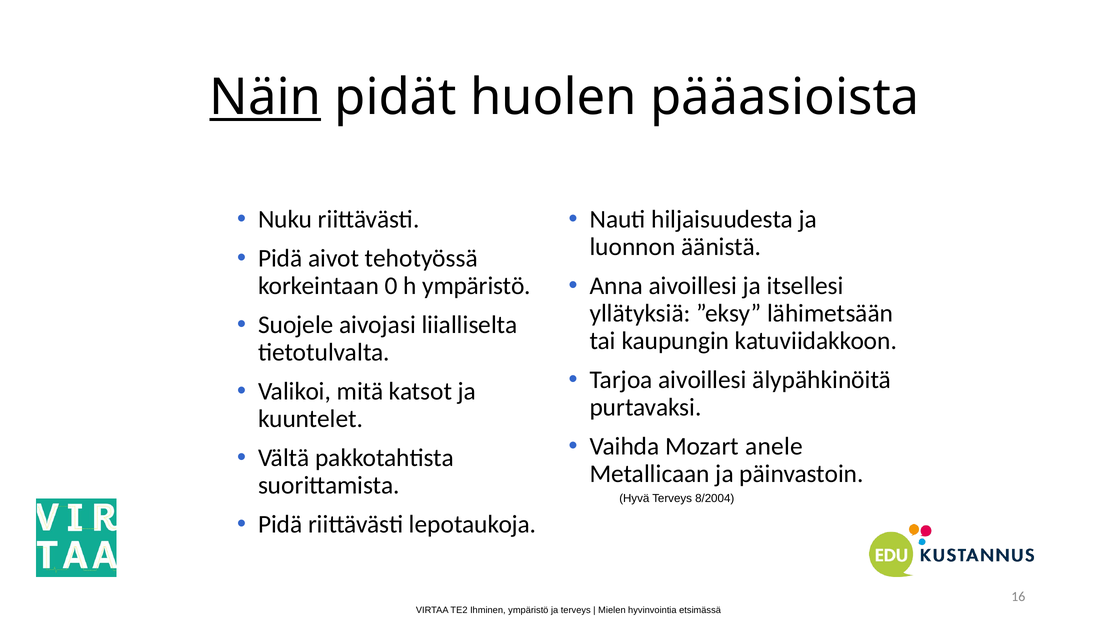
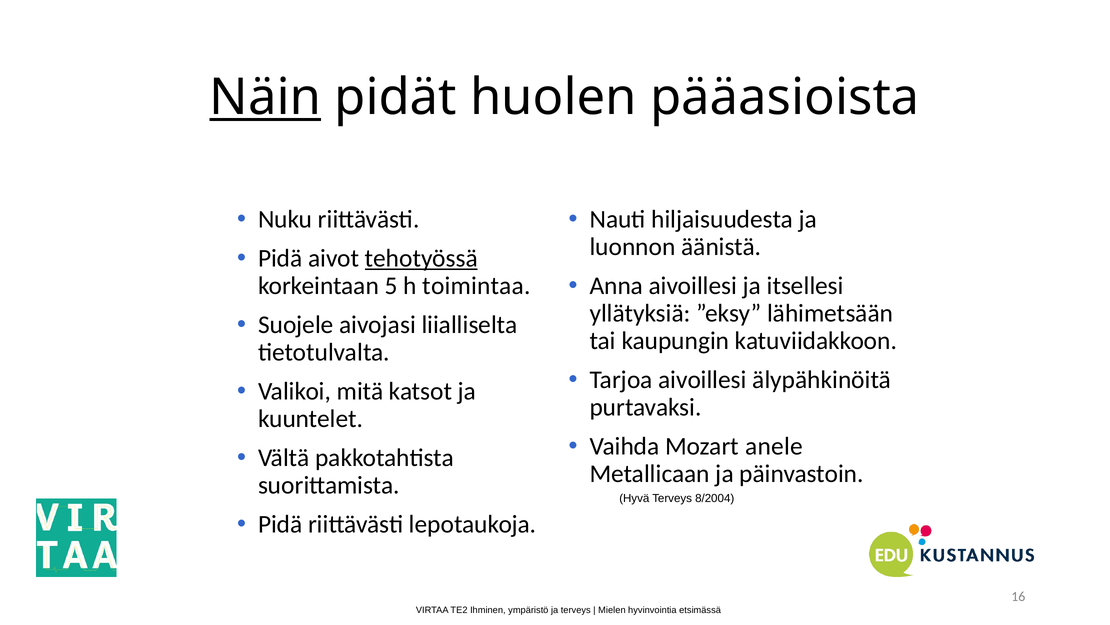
tehotyössä underline: none -> present (421, 258)
0: 0 -> 5 (391, 285)
h ympäristö: ympäristö -> toimintaa (476, 285)
